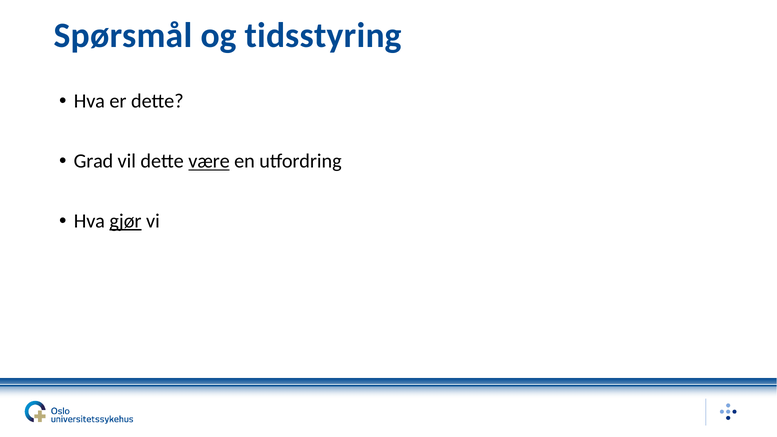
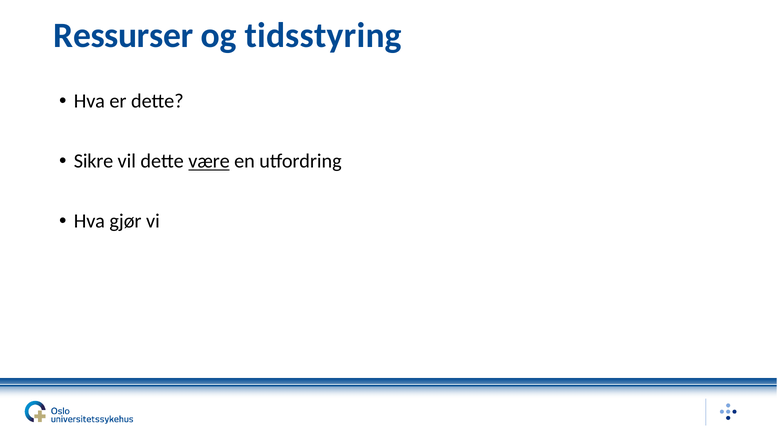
Spørsmål: Spørsmål -> Ressurser (123, 35)
Grad: Grad -> Sikre (93, 161)
gjør underline: present -> none (125, 221)
